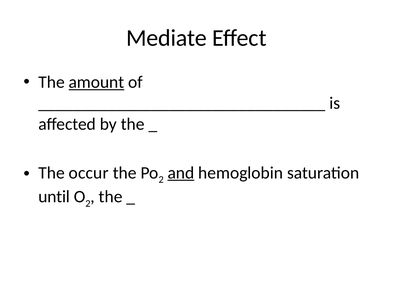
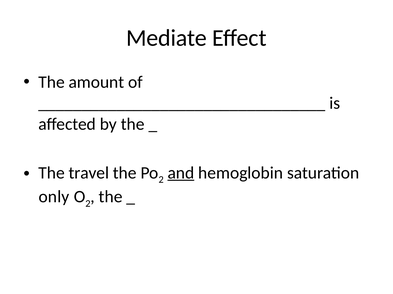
amount underline: present -> none (96, 82)
occur: occur -> travel (89, 173)
until: until -> only (54, 197)
